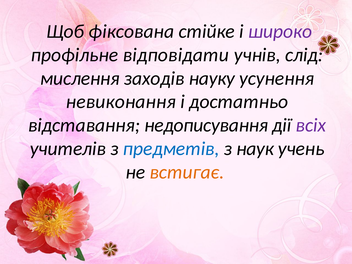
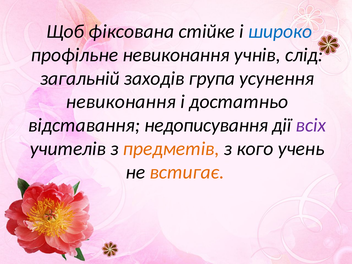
широко colour: purple -> blue (280, 31)
профільне відповідати: відповідати -> невиконання (176, 55)
мислення: мислення -> загальній (80, 78)
науку: науку -> група (212, 78)
предметів colour: blue -> orange (171, 149)
наук: наук -> кого (255, 149)
